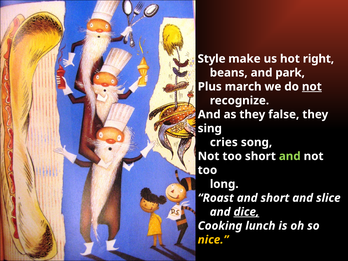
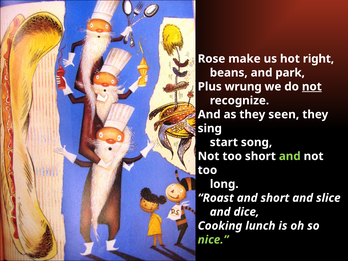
Style: Style -> Rose (211, 59)
march: march -> wrung (243, 87)
false: false -> seen (284, 114)
cries: cries -> start (224, 142)
dice underline: present -> none (246, 212)
nice colour: yellow -> light green (213, 240)
